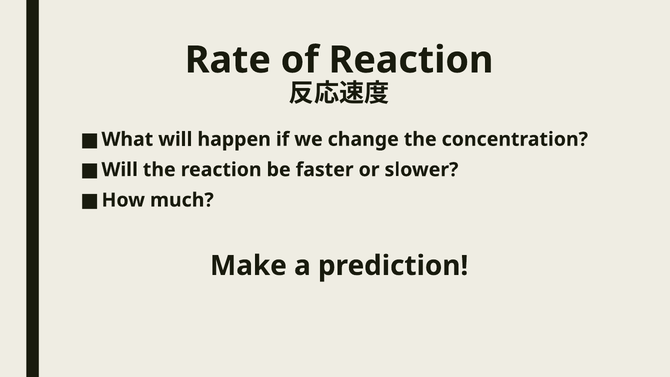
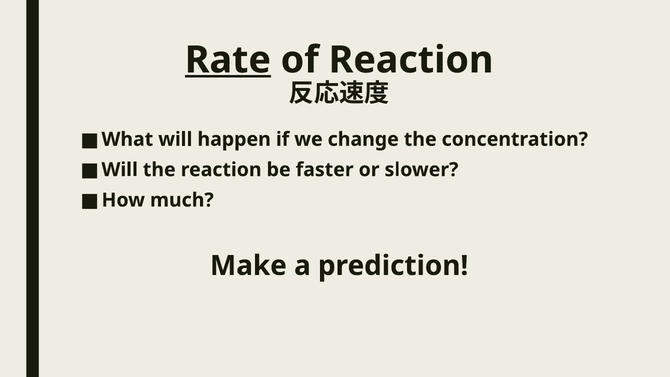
Rate underline: none -> present (228, 60)
